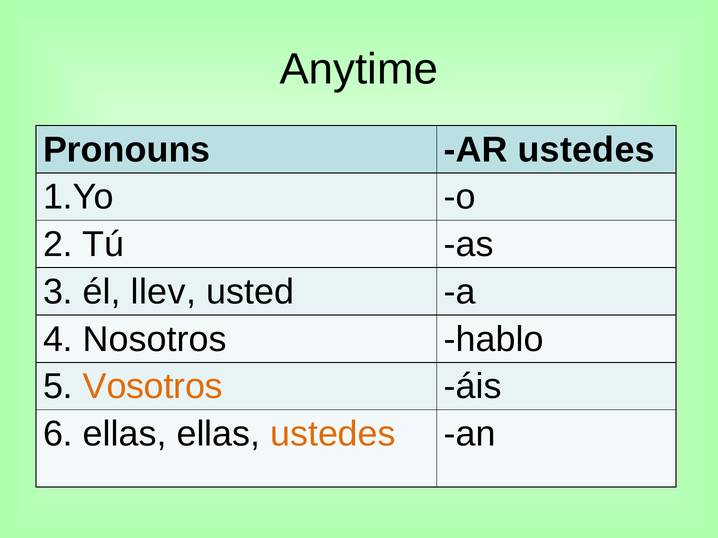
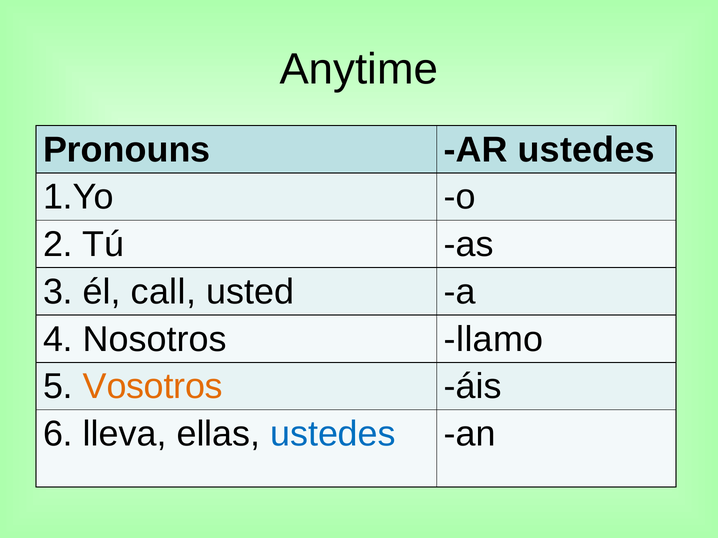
llev: llev -> call (163, 292)
hablo: hablo -> llamo (494, 340)
6 ellas: ellas -> lleva (125, 434)
ustedes colour: orange -> blue (333, 434)
